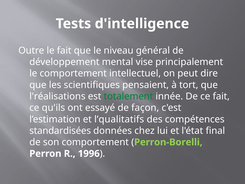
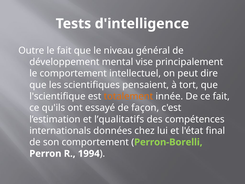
l'réalisations: l'réalisations -> l'scientifique (57, 96)
totalement colour: green -> orange (128, 96)
standardisées: standardisées -> internationals (60, 131)
1996: 1996 -> 1994 (89, 153)
